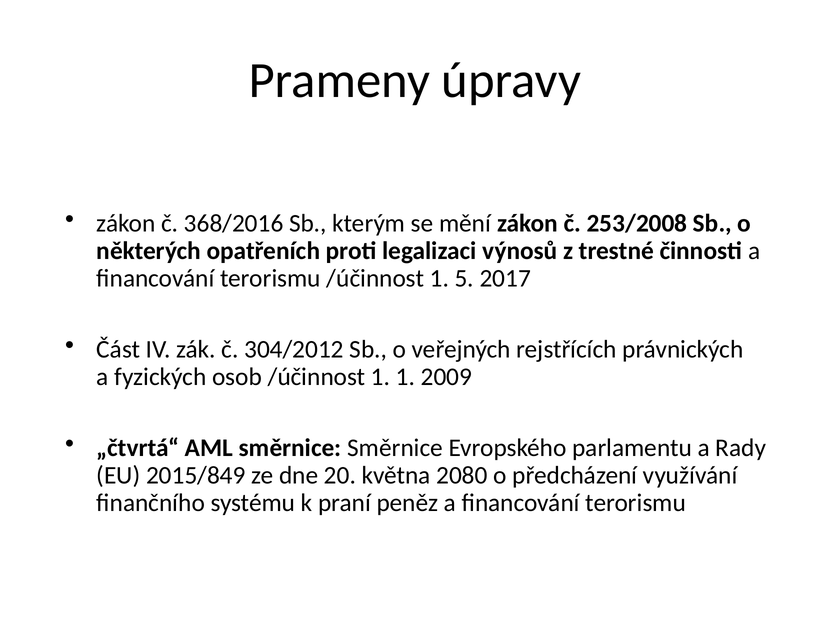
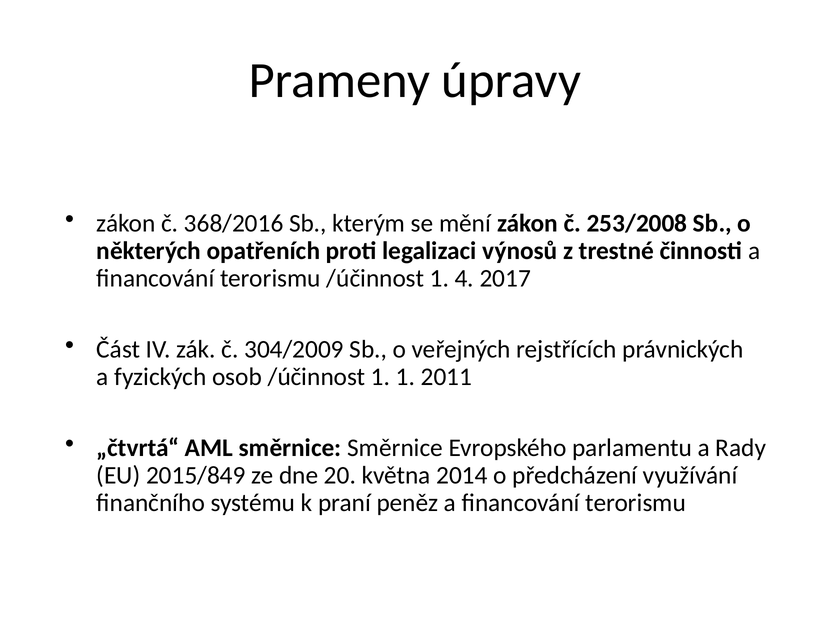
5: 5 -> 4 (464, 278)
304/2012: 304/2012 -> 304/2009 (294, 349)
2009: 2009 -> 2011 (446, 376)
2080: 2080 -> 2014 (462, 475)
